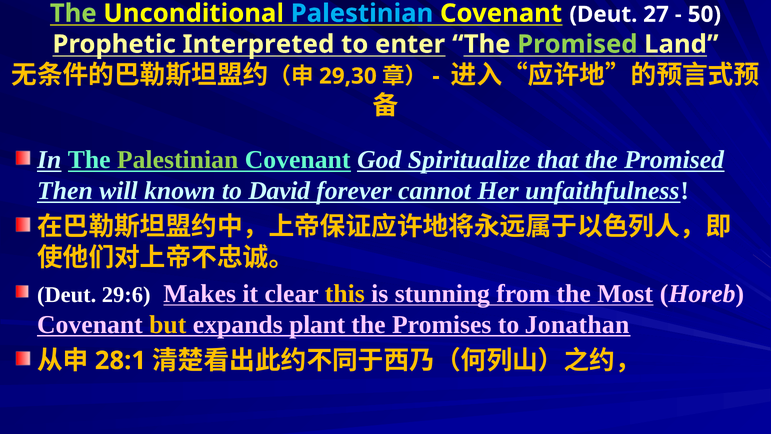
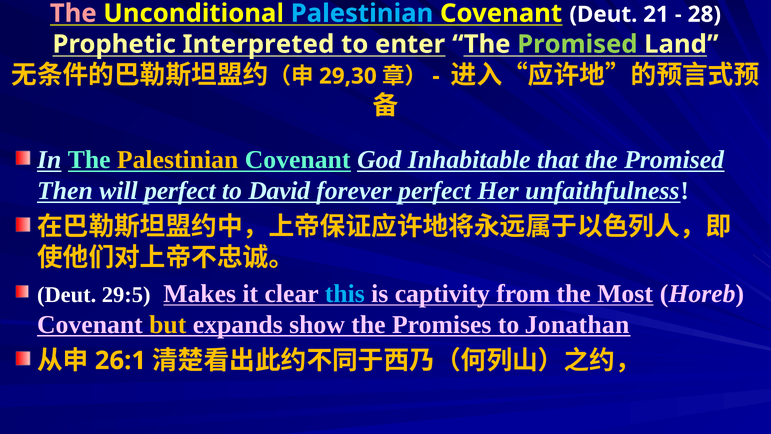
The colour: light green -> pink (73, 13)
27: 27 -> 21 (656, 14)
50: 50 -> 28 (704, 14)
Palestinian colour: light green -> yellow (178, 160)
Spiritualize: Spiritualize -> Inhabitable (469, 160)
will known: known -> perfect (180, 191)
forever cannot: cannot -> perfect (435, 191)
29:6: 29:6 -> 29:5 (126, 295)
this colour: yellow -> light blue (345, 294)
stunning: stunning -> captivity (442, 294)
plant: plant -> show (317, 324)
28:1: 28:1 -> 26:1 (120, 360)
